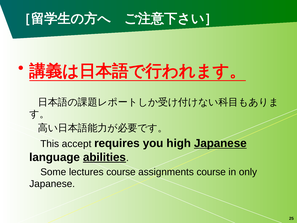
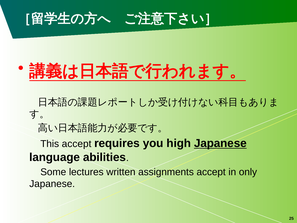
abilities underline: present -> none (105, 157)
lectures course: course -> written (121, 172)
assignments course: course -> accept (211, 172)
